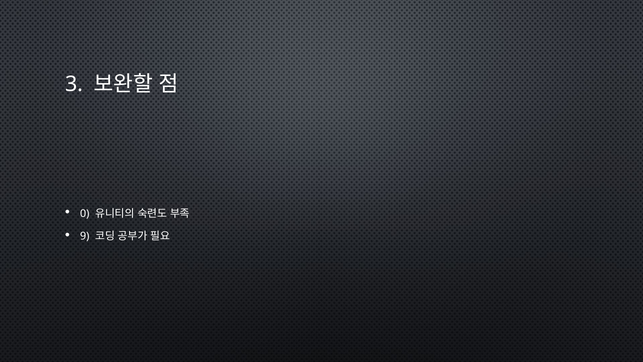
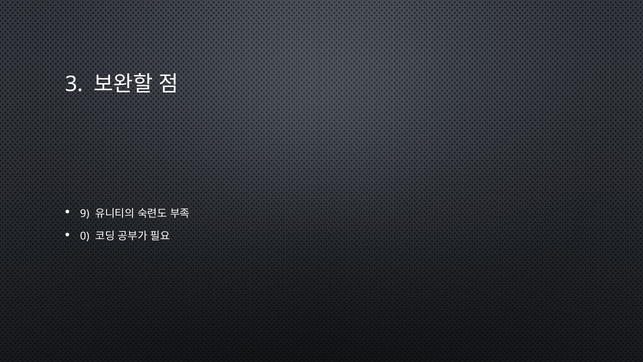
0: 0 -> 9 (85, 213)
9: 9 -> 0 (85, 236)
